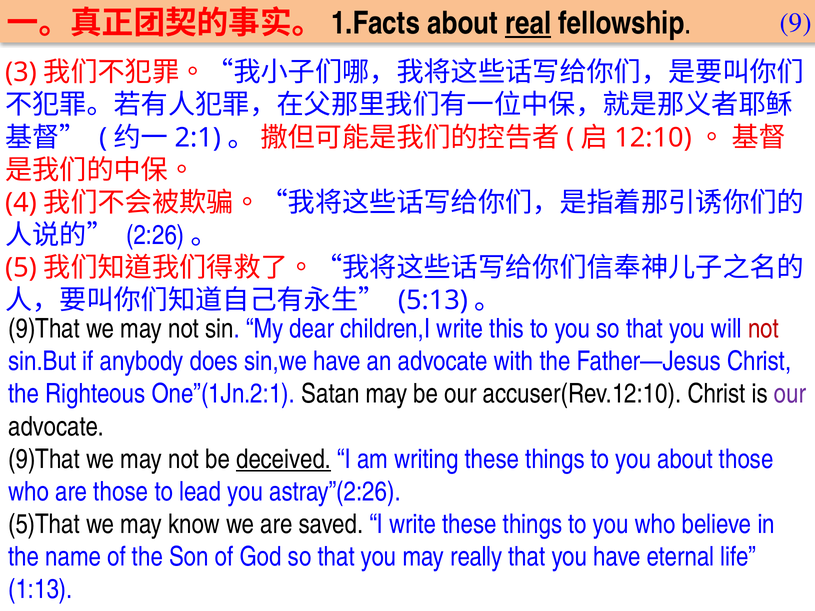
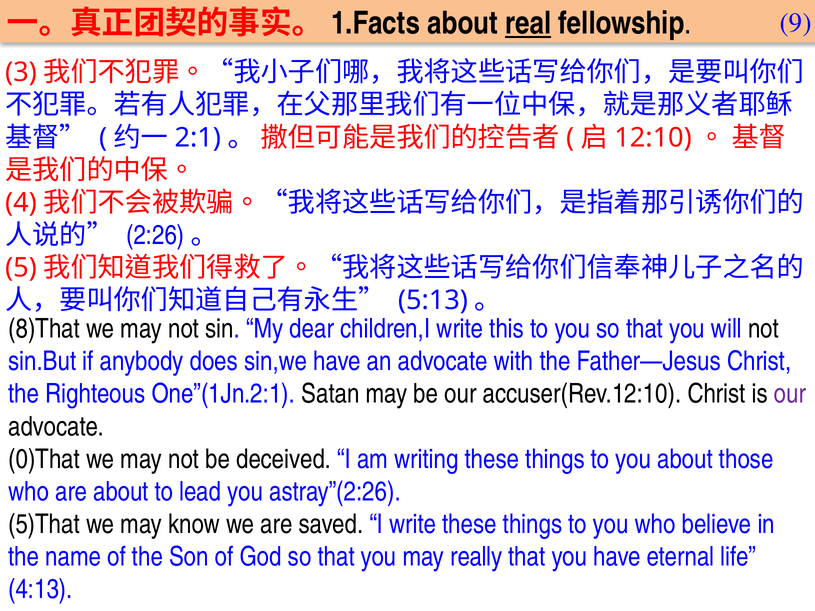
9)That: 9)That -> 8)That (44, 329)
not colour: red -> black (764, 329)
9)That: 9)That -> 0)That (44, 459)
deceived underline: present -> none (284, 459)
are those: those -> about (121, 492)
1:13: 1:13 -> 4:13 (40, 590)
